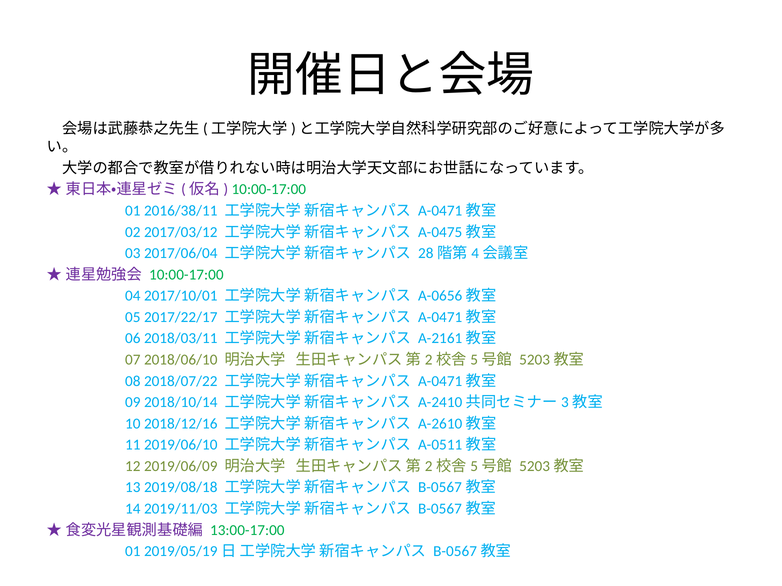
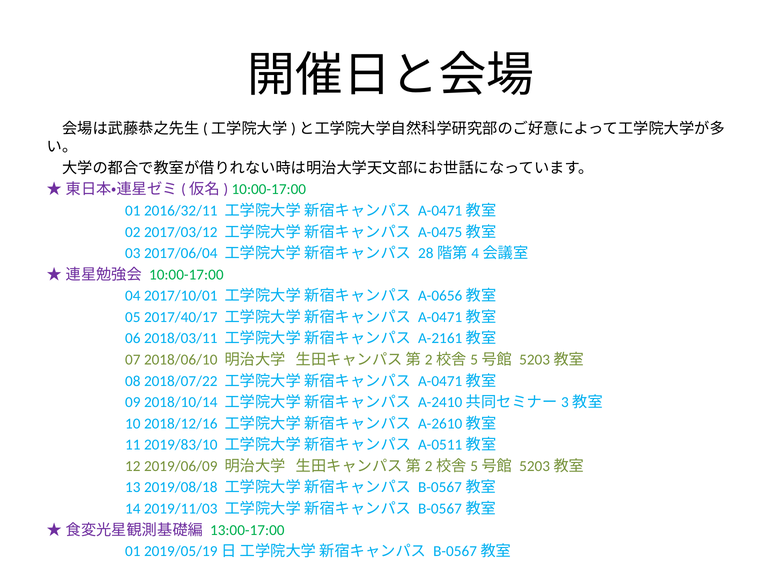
2016/38/11: 2016/38/11 -> 2016/32/11 (181, 211)
2017/22/17: 2017/22/17 -> 2017/40/17 (181, 317)
2019/06/10: 2019/06/10 -> 2019/83/10 (181, 445)
